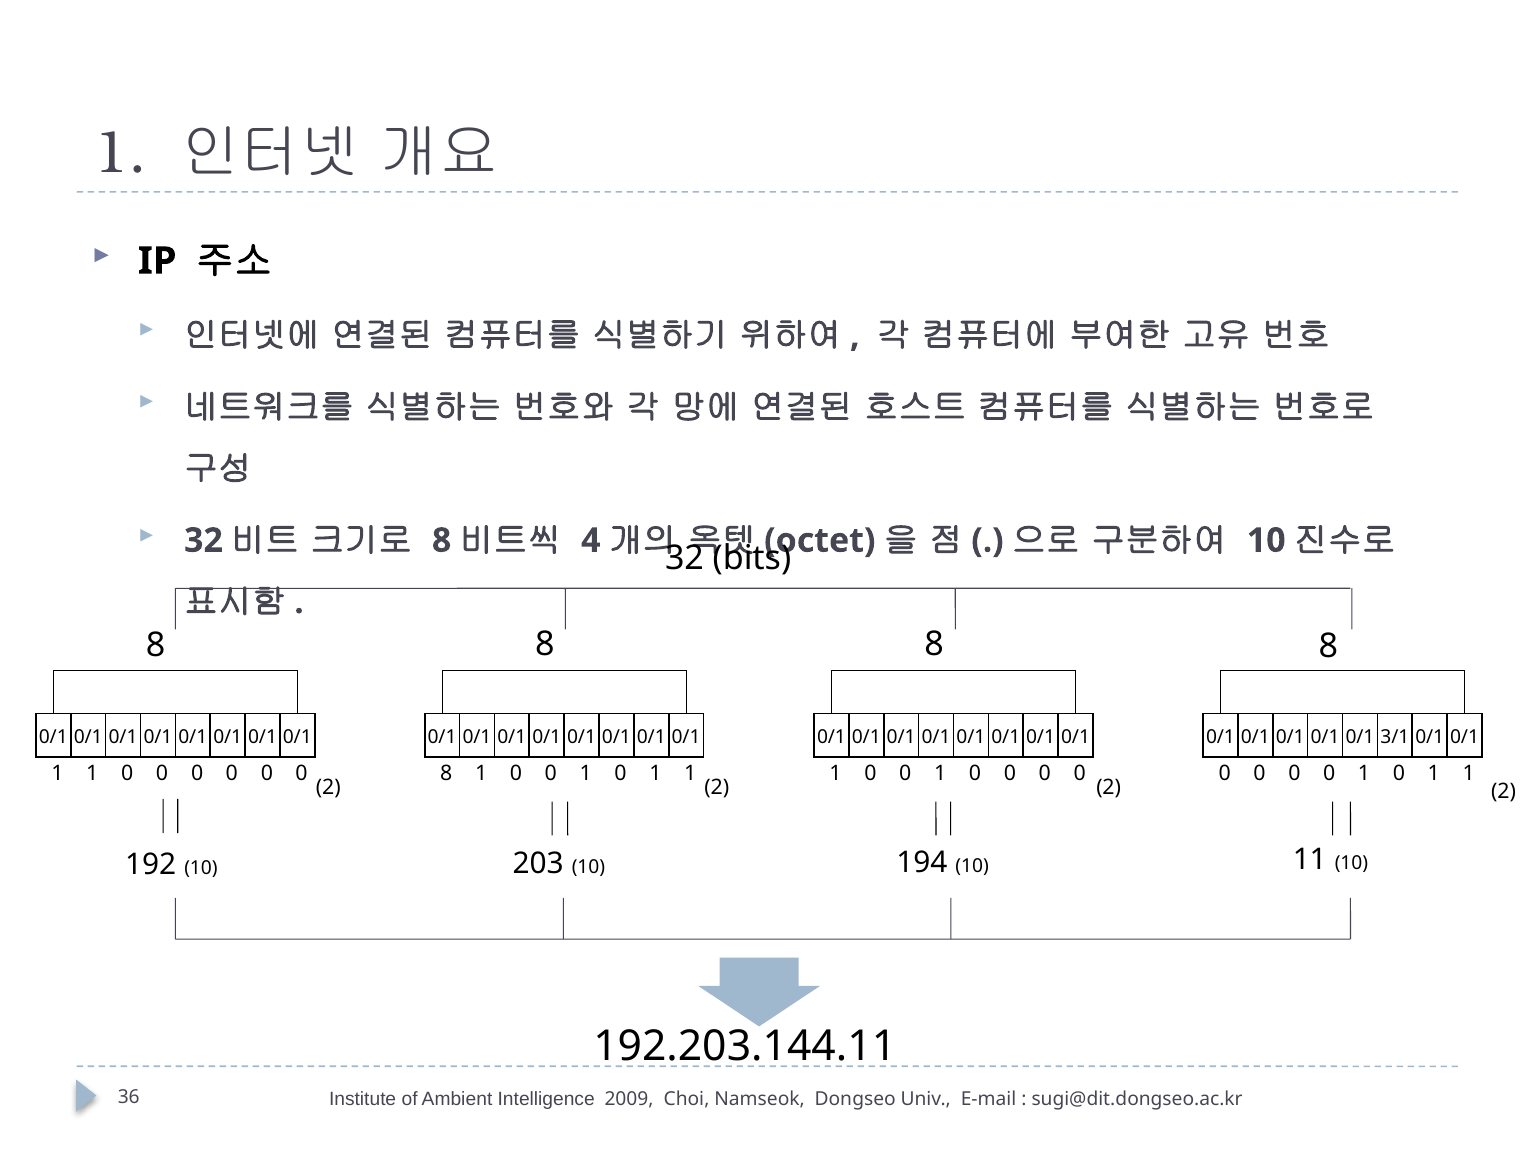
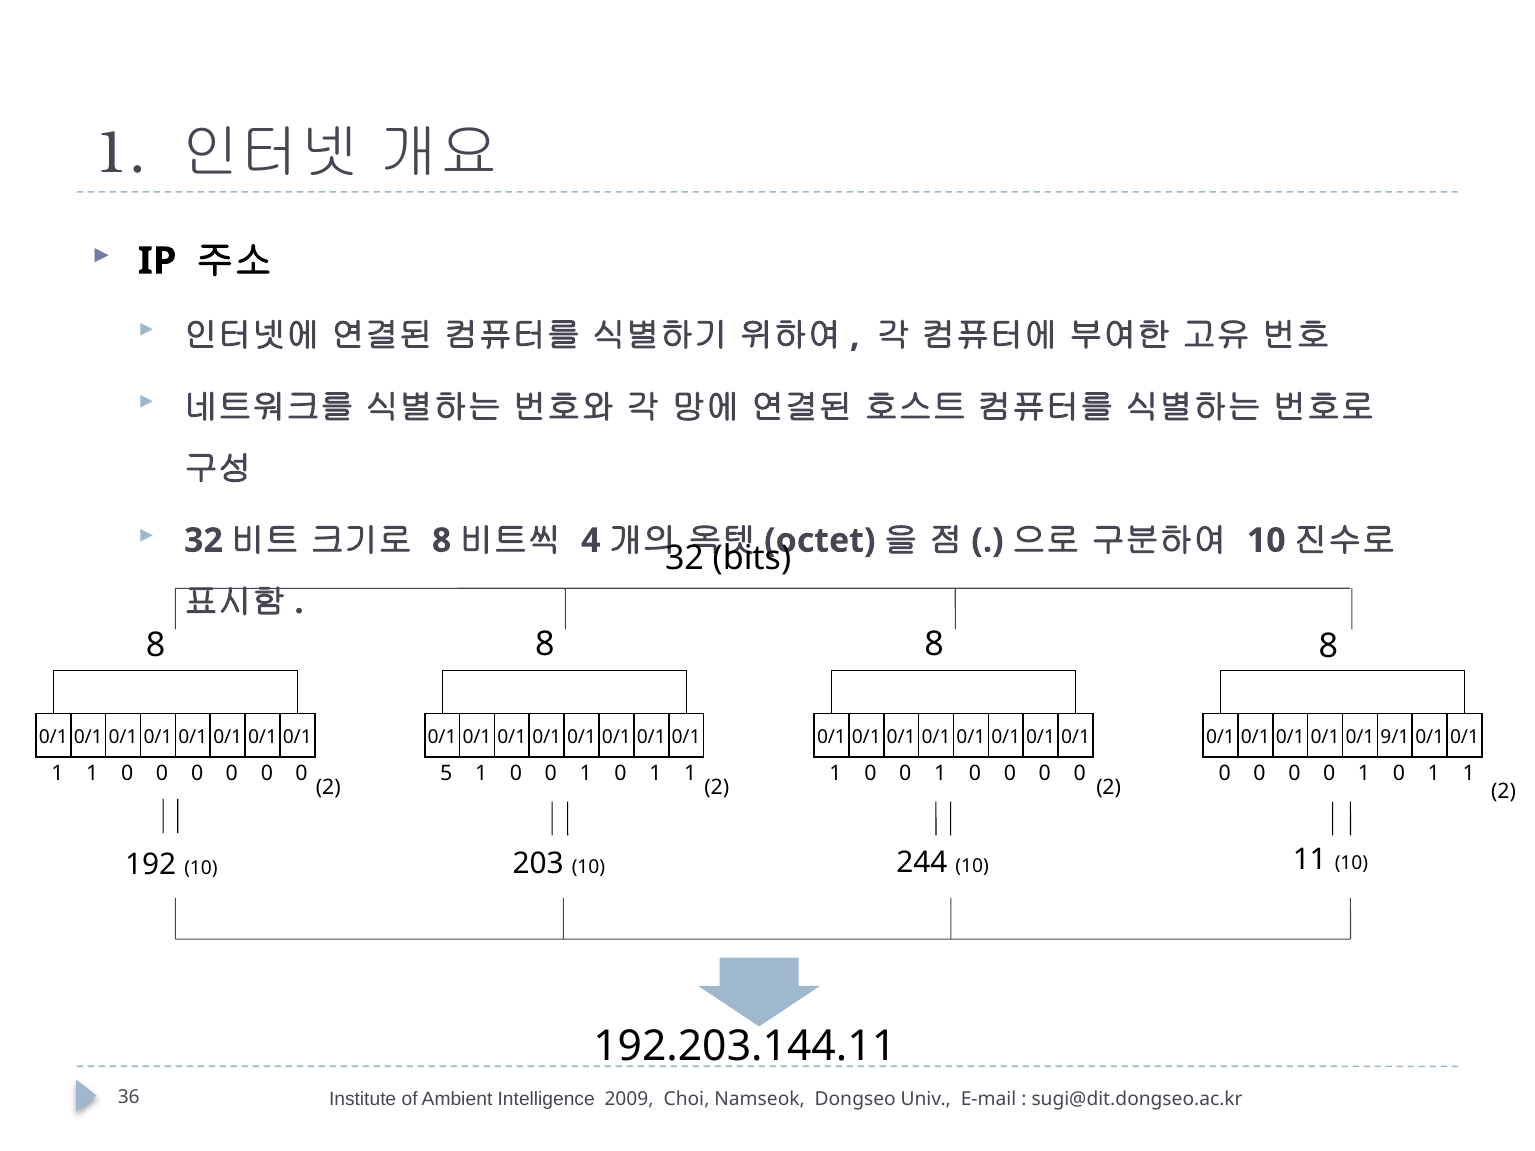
3/1: 3/1 -> 9/1 (1395, 737)
0 8: 8 -> 5 (446, 773)
194: 194 -> 244 (922, 863)
